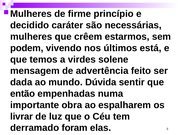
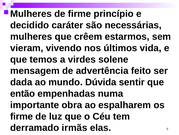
podem: podem -> vieram (27, 48)
está: está -> vida (151, 48)
livrar: livrar -> firme (22, 116)
foram: foram -> irmãs (75, 127)
